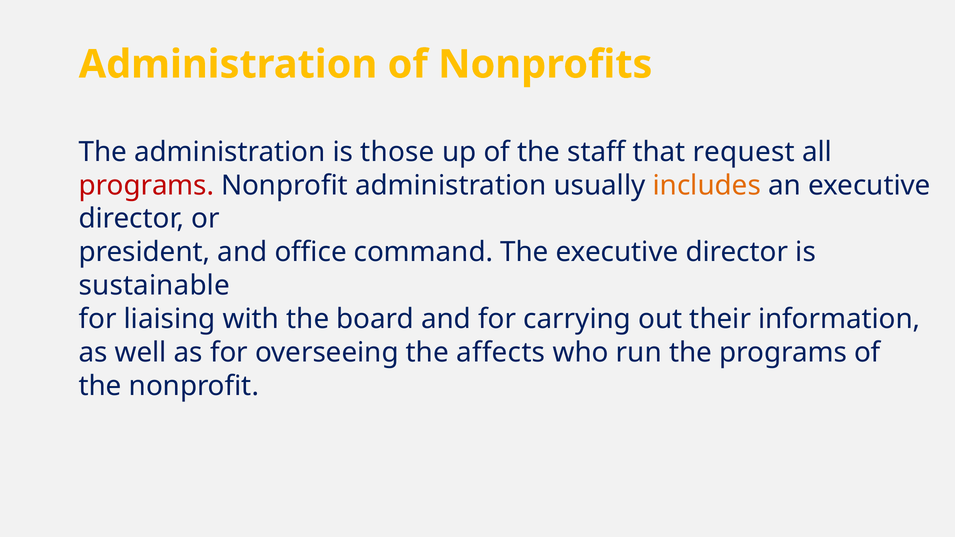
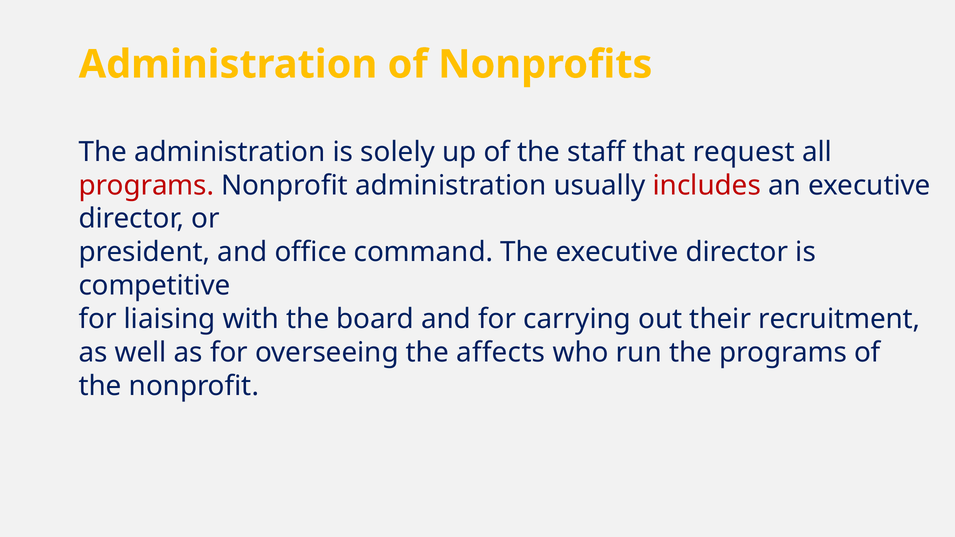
those: those -> solely (398, 152)
includes colour: orange -> red (707, 185)
sustainable: sustainable -> competitive (154, 286)
information: information -> recruitment (839, 319)
